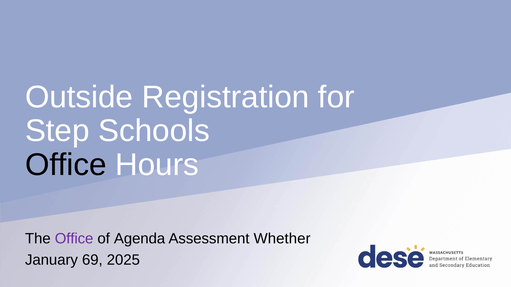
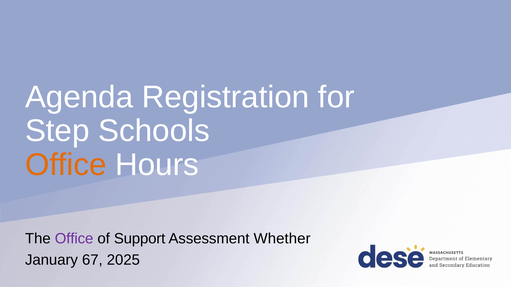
Outside: Outside -> Agenda (79, 97)
Office colour: black -> orange (66, 165)
Agenda: Agenda -> Support (140, 239)
69: 69 -> 67 (92, 260)
